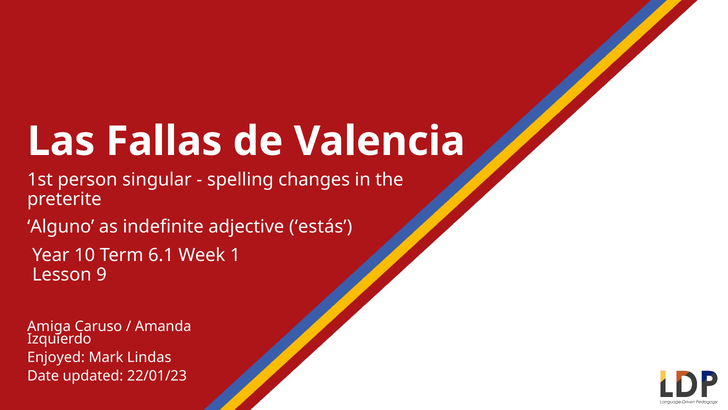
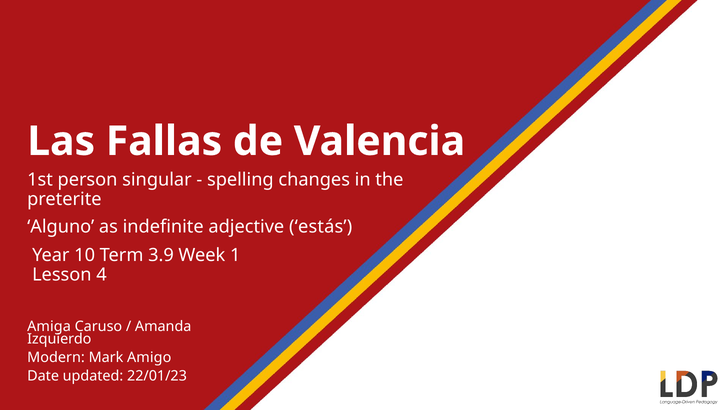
6.1: 6.1 -> 3.9 (161, 255)
9: 9 -> 4 (101, 275)
Enjoyed: Enjoyed -> Modern (56, 357)
Lindas: Lindas -> Amigo (149, 357)
